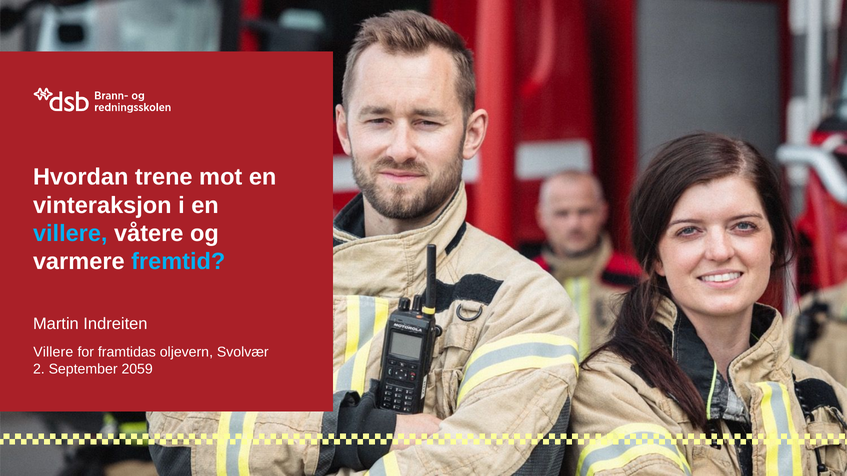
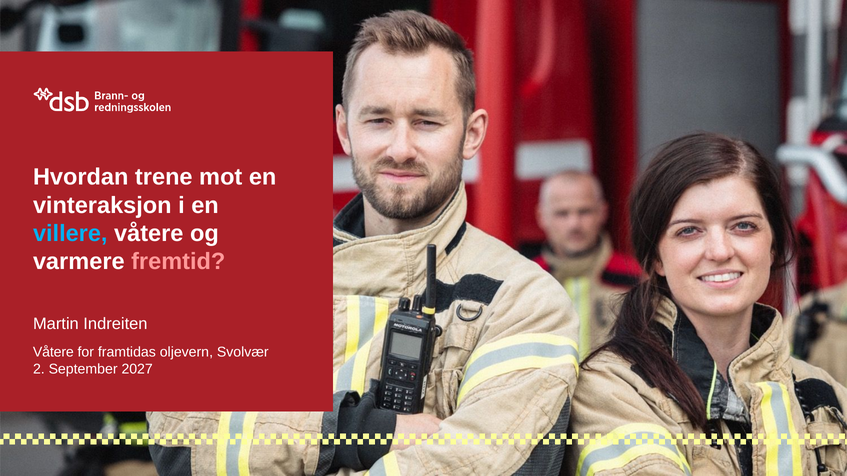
fremtid colour: light blue -> pink (178, 262)
Villere: Villere -> Våtere (53, 352)
2059: 2059 -> 2027 (137, 369)
